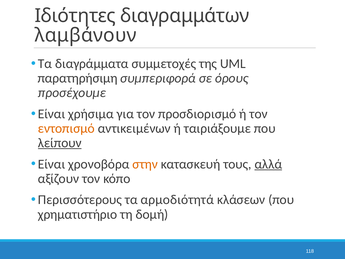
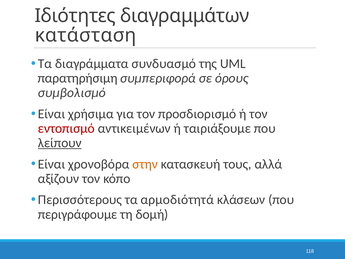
λαμβάνουν: λαμβάνουν -> κατάσταση (86, 35)
συμμετοχές: συμμετοχές -> συνδυασμό (164, 64)
προσέχουμε: προσέχουμε -> συμβολισμό (72, 93)
εντοπισμό colour: orange -> red (66, 128)
αλλά underline: present -> none (268, 164)
χρηματιστήριο: χρηματιστήριο -> περιγράφουμε (78, 214)
